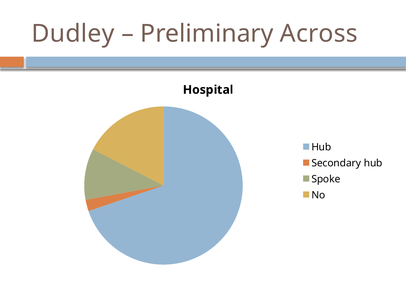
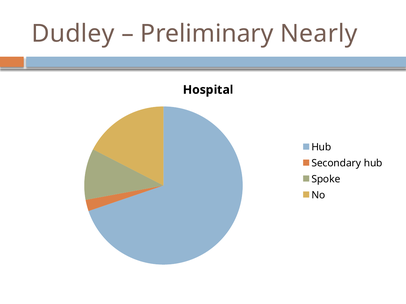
Across: Across -> Nearly (319, 34)
